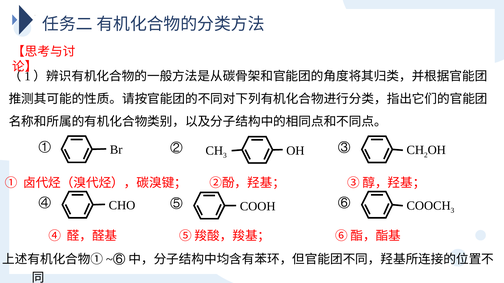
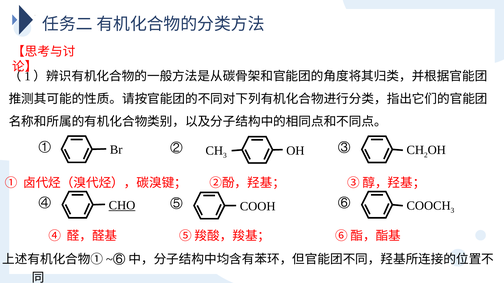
CHO underline: none -> present (122, 206)
